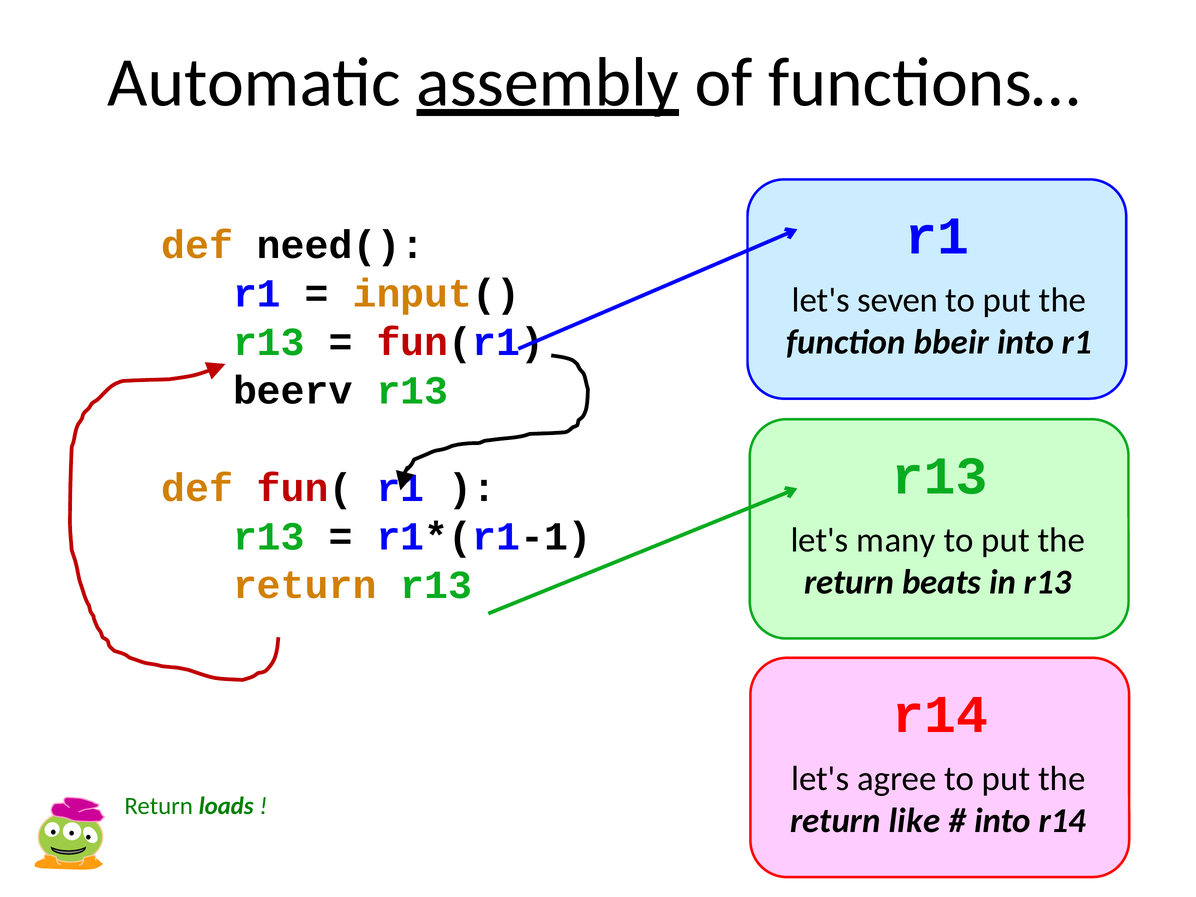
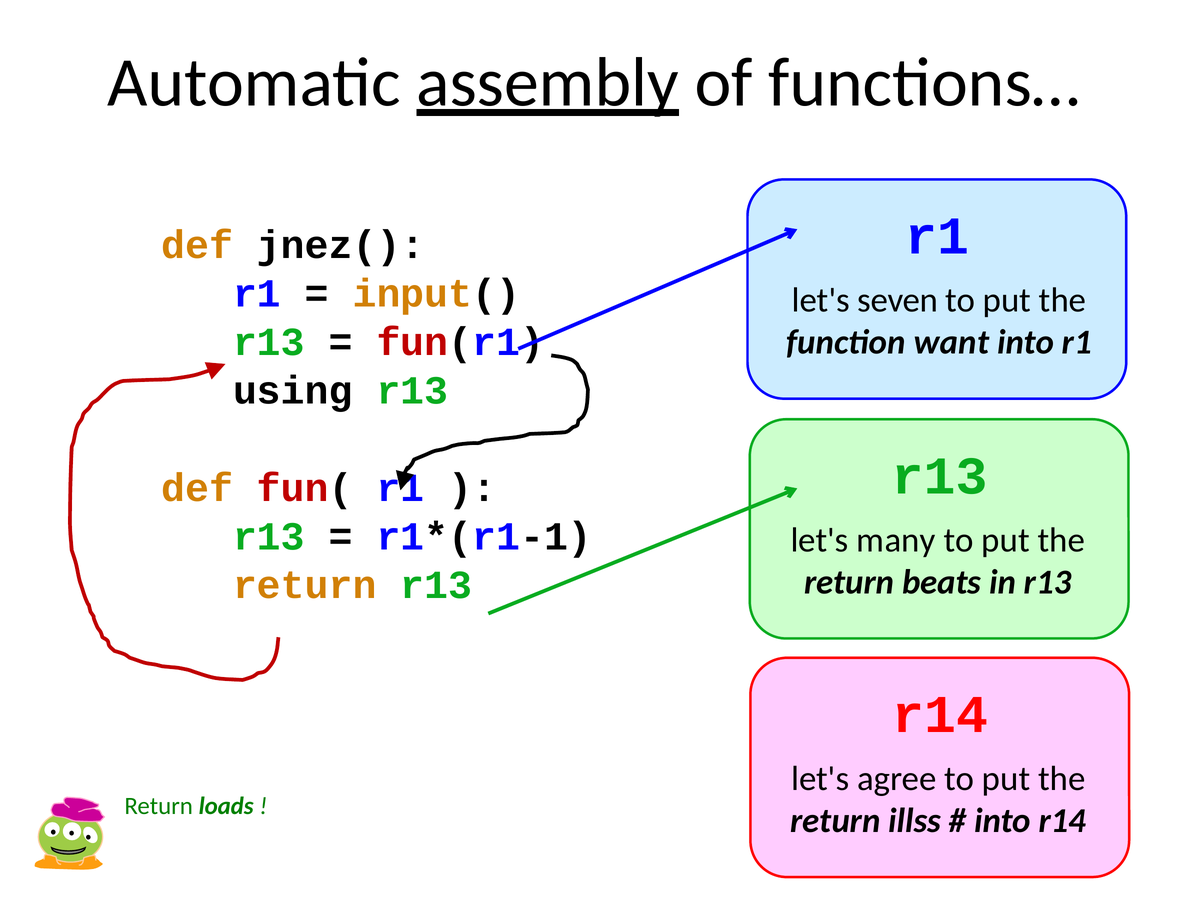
need(: need( -> jnez( (341, 245)
bbeir: bbeir -> want (951, 342)
beerv: beerv -> using (293, 391)
like: like -> illss (915, 821)
